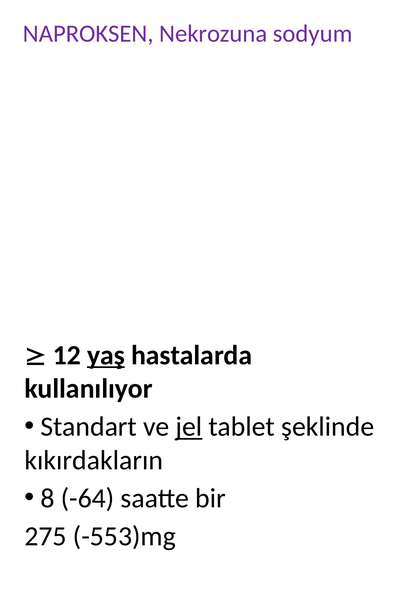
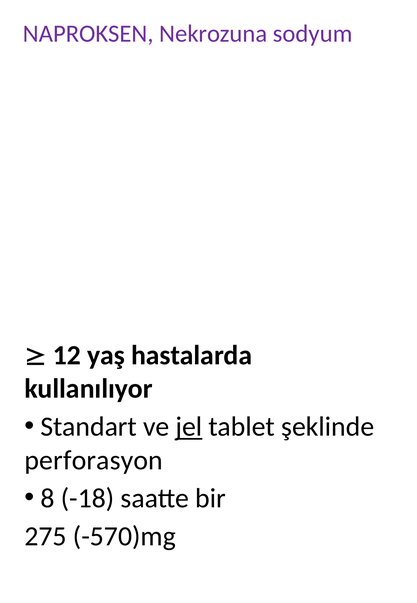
yaş underline: present -> none (106, 355)
kıkırdakların: kıkırdakların -> perforasyon (94, 460)
-64: -64 -> -18 (87, 498)
-553)mg: -553)mg -> -570)mg (124, 536)
